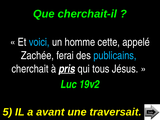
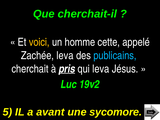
voici colour: light blue -> yellow (39, 42)
Zachée ferai: ferai -> leva (65, 56)
qui tous: tous -> leva (101, 69)
traversait: traversait -> sycomore (116, 112)
